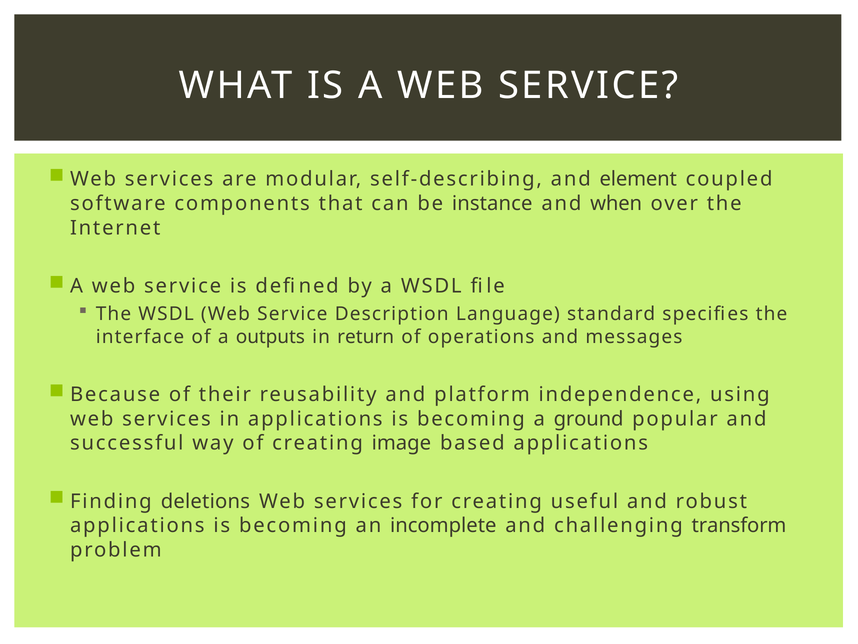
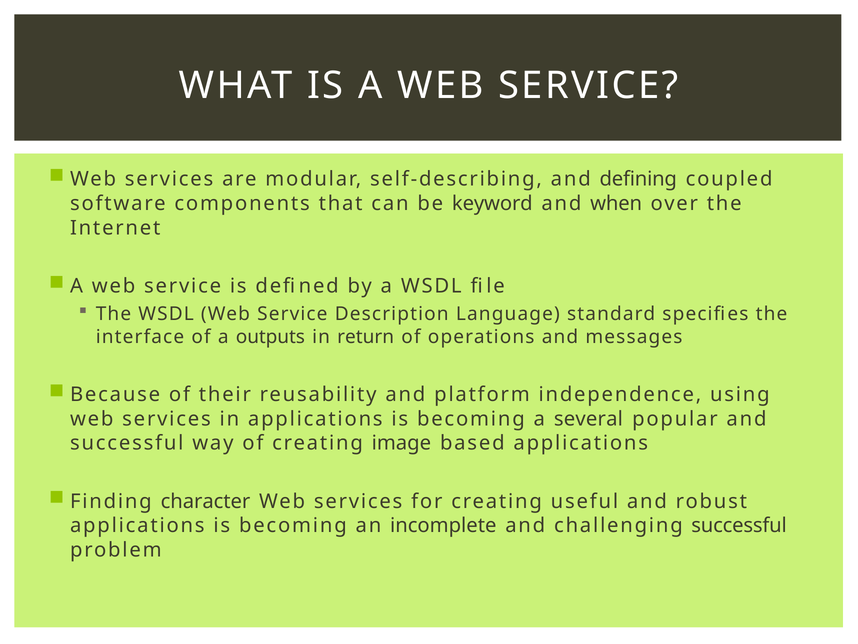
element: element -> defining (638, 179)
instance: instance -> keyword (492, 203)
ground: ground -> several (588, 418)
deletions: deletions -> character (205, 501)
challenging transform: transform -> successful (739, 525)
